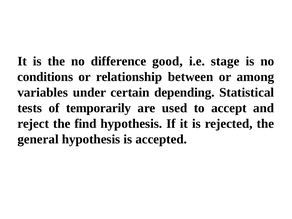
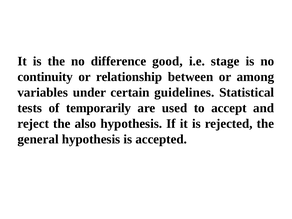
conditions: conditions -> continuity (45, 77)
depending: depending -> guidelines (184, 92)
find: find -> also (85, 124)
